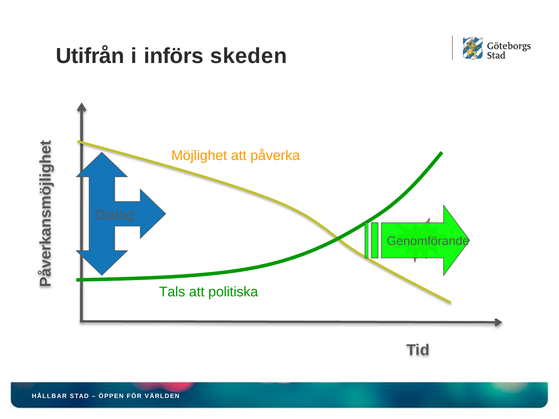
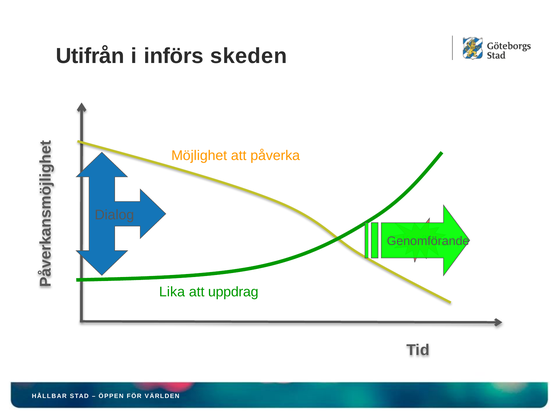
Tals: Tals -> Lika (172, 292)
politiska: politiska -> uppdrag (233, 292)
